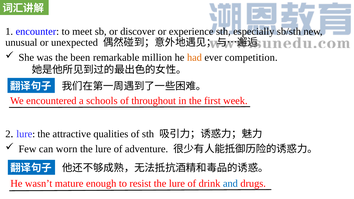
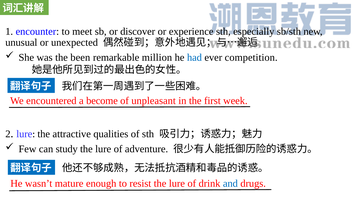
had colour: orange -> blue (194, 57)
schools: schools -> become (102, 101)
throughout: throughout -> unpleasant (154, 101)
worn: worn -> study (67, 149)
